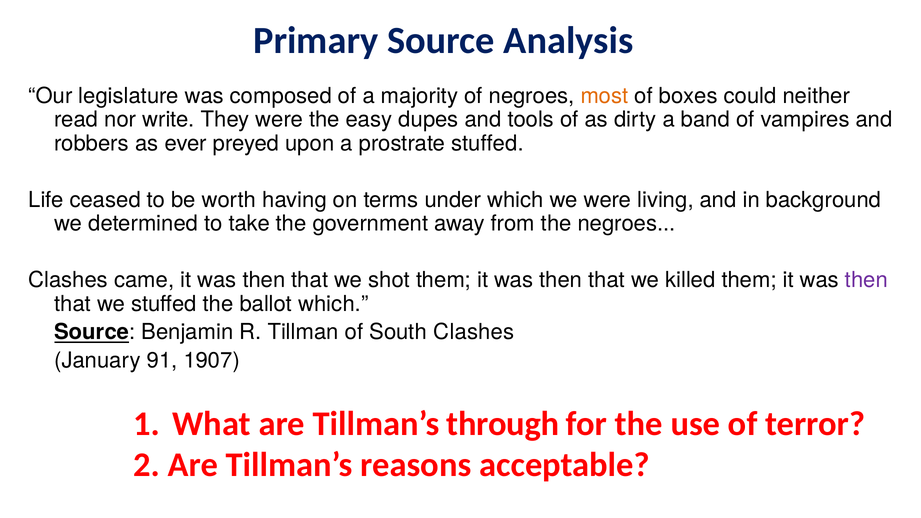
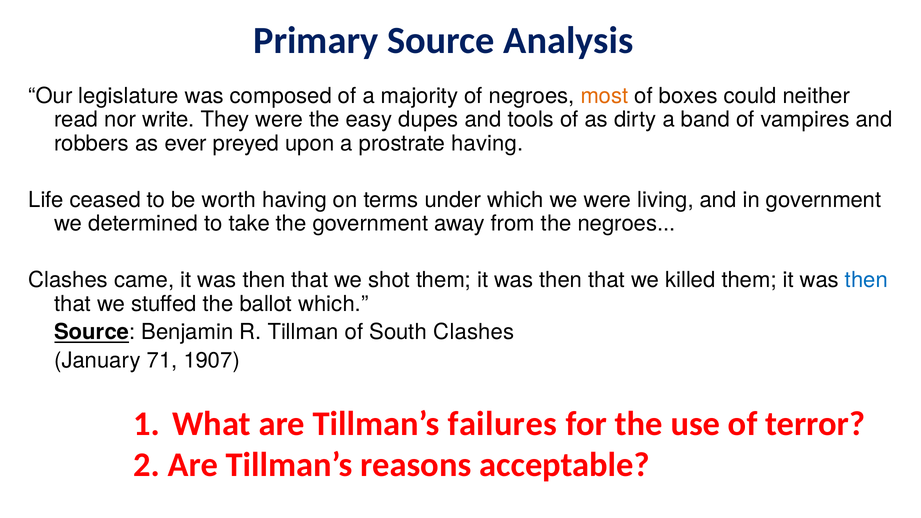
prostrate stuffed: stuffed -> having (487, 143)
in background: background -> government (824, 200)
then colour: purple -> blue (866, 280)
91: 91 -> 71 (162, 360)
through: through -> failures (502, 424)
